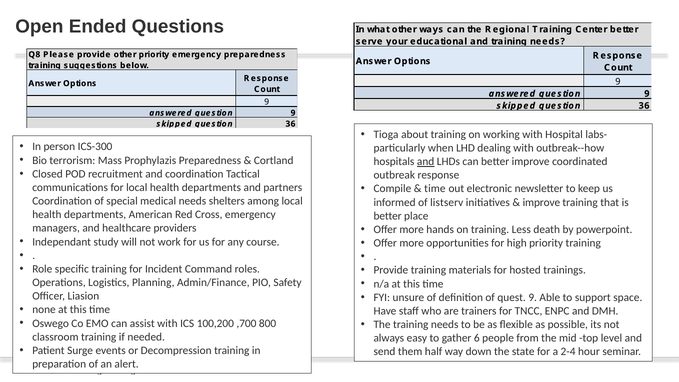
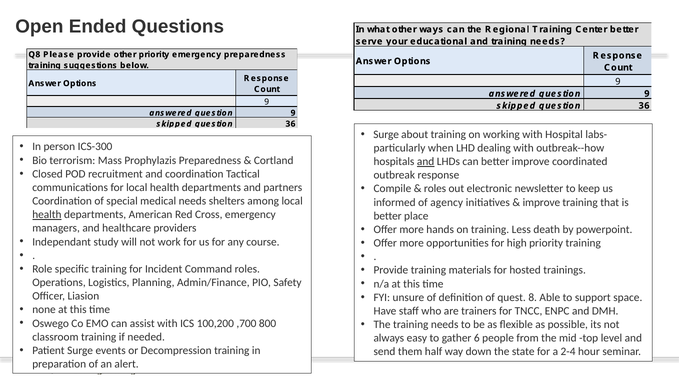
Tioga: Tioga -> Surge (386, 134)
time: time -> roles (435, 189)
listserv: listserv -> agency (447, 202)
health underline: none -> present (47, 215)
quest 9: 9 -> 8 (533, 297)
